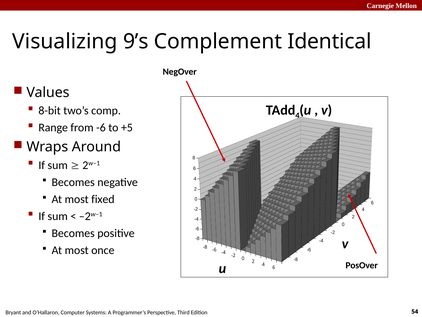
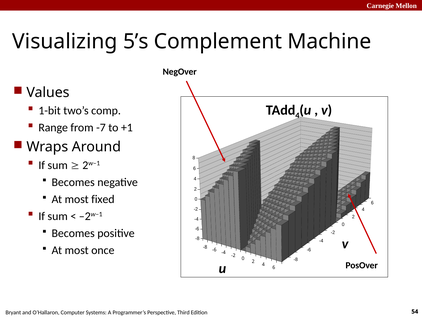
9’s: 9’s -> 5’s (136, 41)
Identical: Identical -> Machine (329, 41)
8-bit: 8-bit -> 1-bit (50, 111)
from -6: -6 -> -7 (101, 128)
+5: +5 -> +1 (127, 128)
